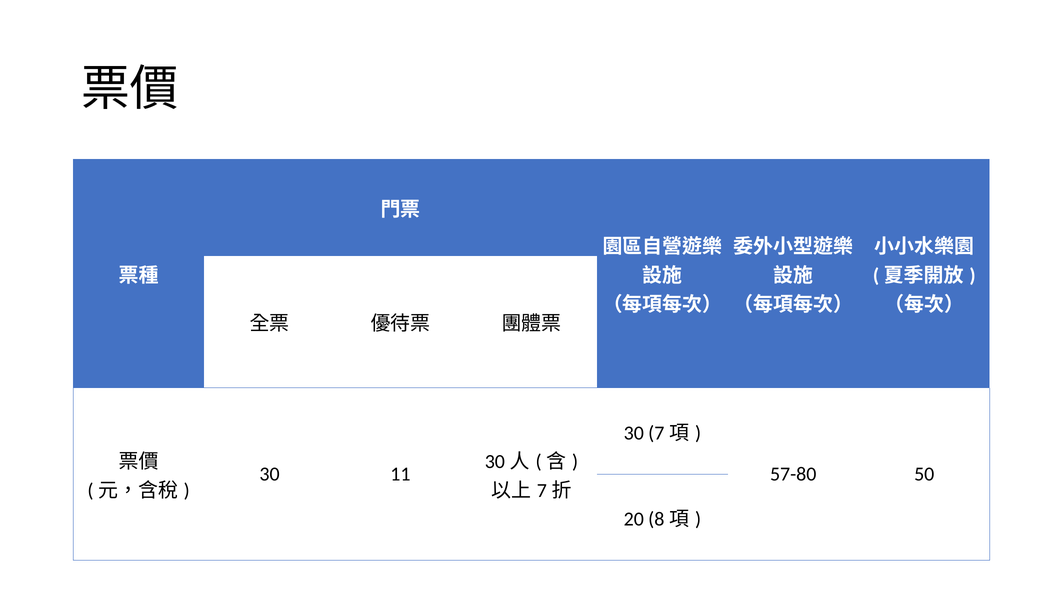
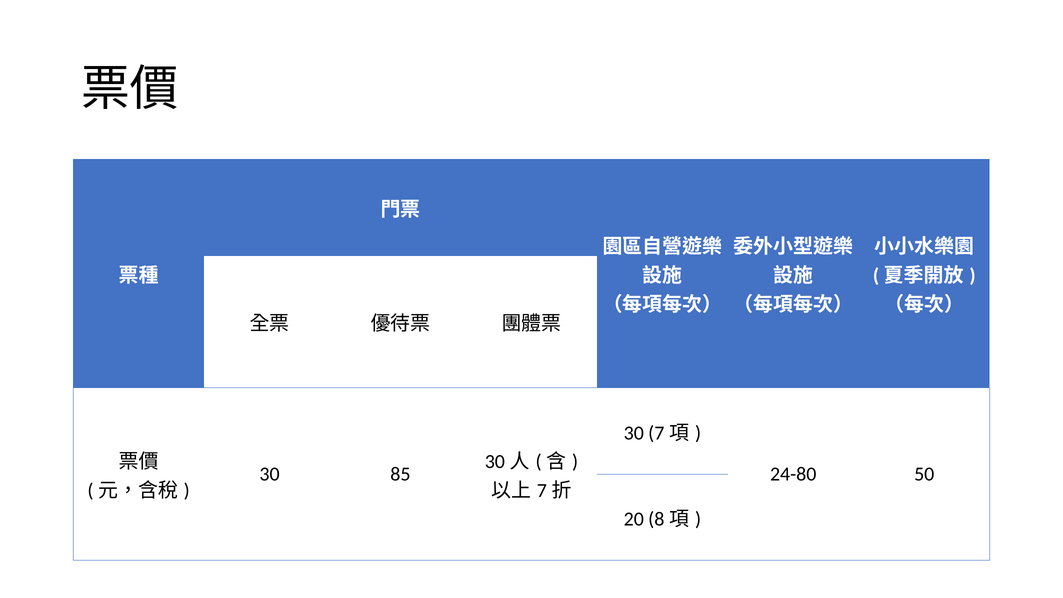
11: 11 -> 85 (400, 474)
57-80: 57-80 -> 24-80 (793, 474)
